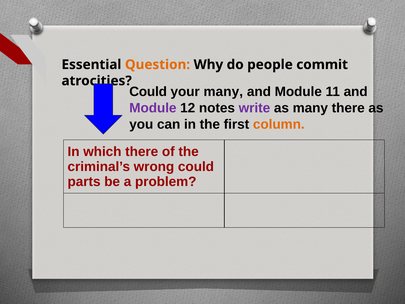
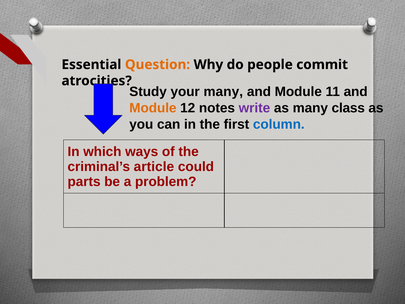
Could: Could -> Study (148, 92)
Module colour: purple -> orange (153, 108)
many there: there -> class (348, 108)
column colour: orange -> blue (279, 124)
which there: there -> ways (142, 152)
wrong: wrong -> article (154, 167)
